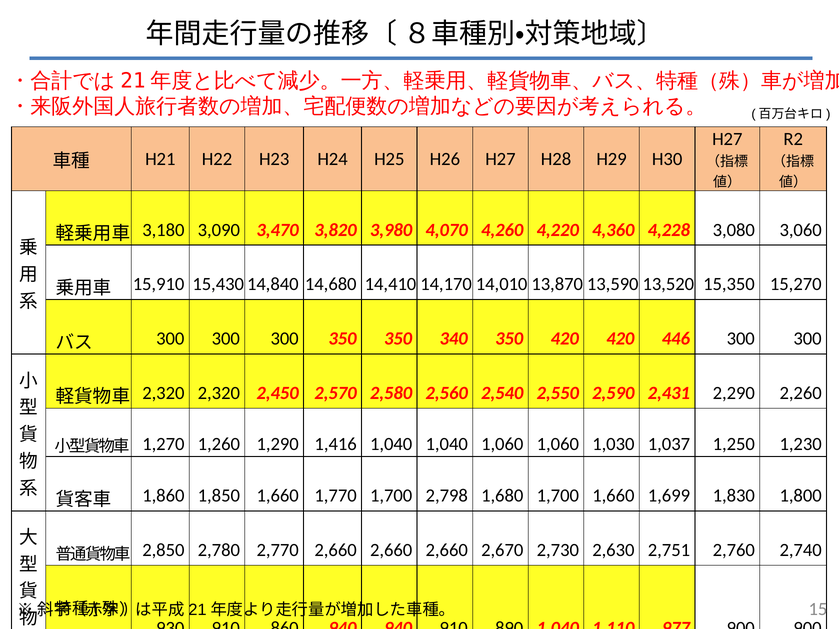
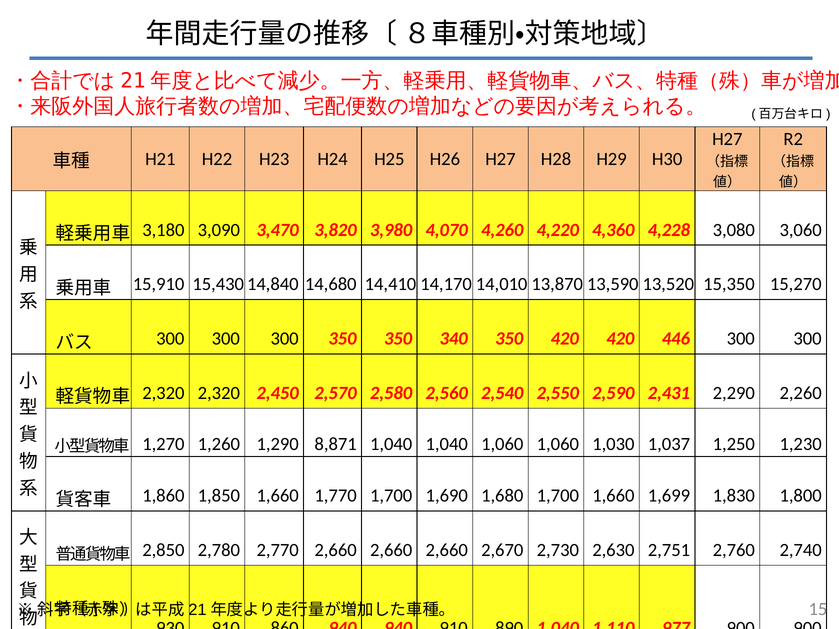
1,416: 1,416 -> 8,871 (336, 445)
2,798: 2,798 -> 1,690 (447, 496)
